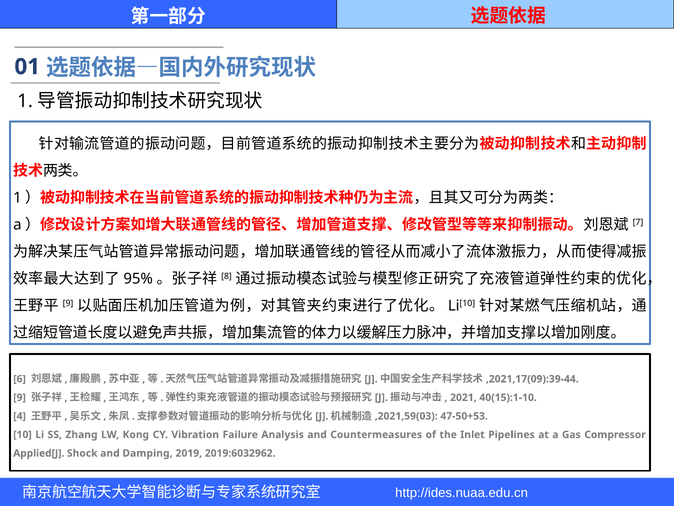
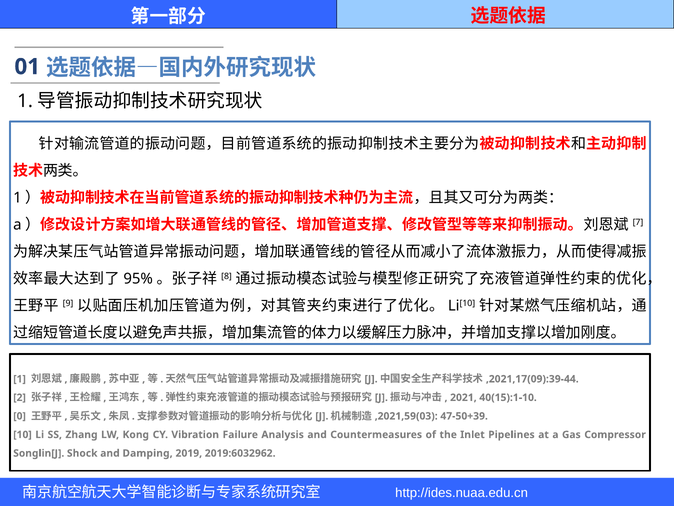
6: 6 -> 1 (20, 379)
9: 9 -> 2 (20, 397)
4: 4 -> 0 (20, 416)
47-50+53: 47-50+53 -> 47-50+39 (464, 416)
Applied[J: Applied[J -> Songlin[J (39, 453)
